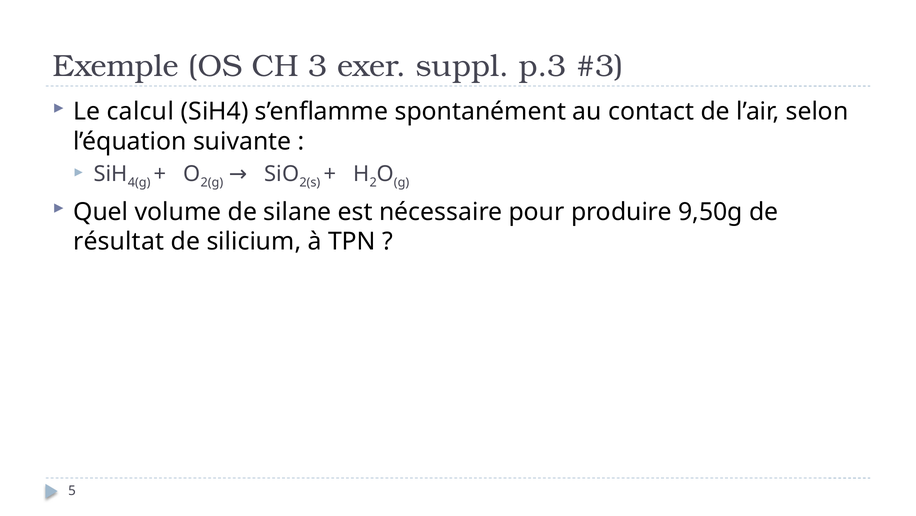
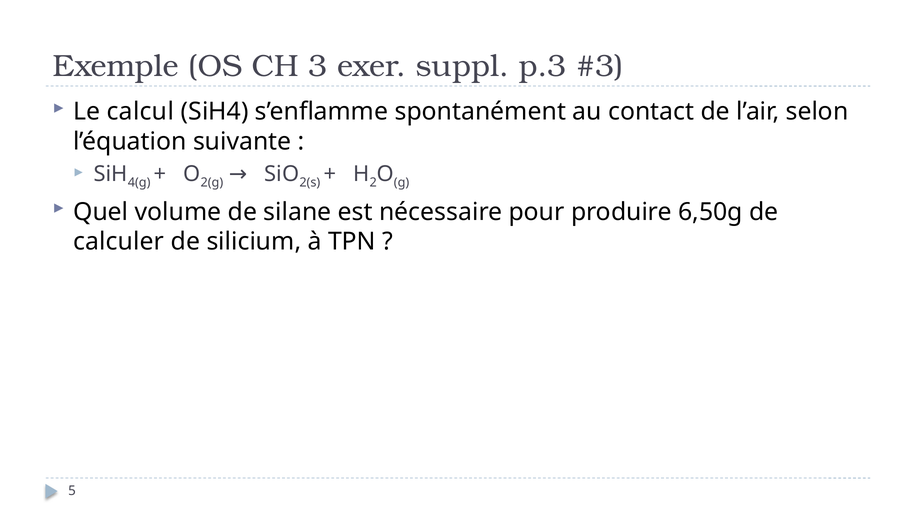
9,50g: 9,50g -> 6,50g (710, 212)
résultat: résultat -> calculer (119, 241)
